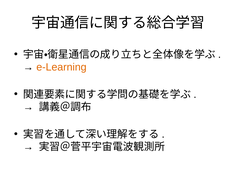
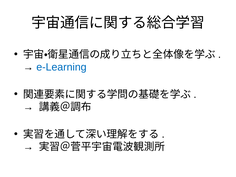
e-Learning colour: orange -> blue (61, 67)
